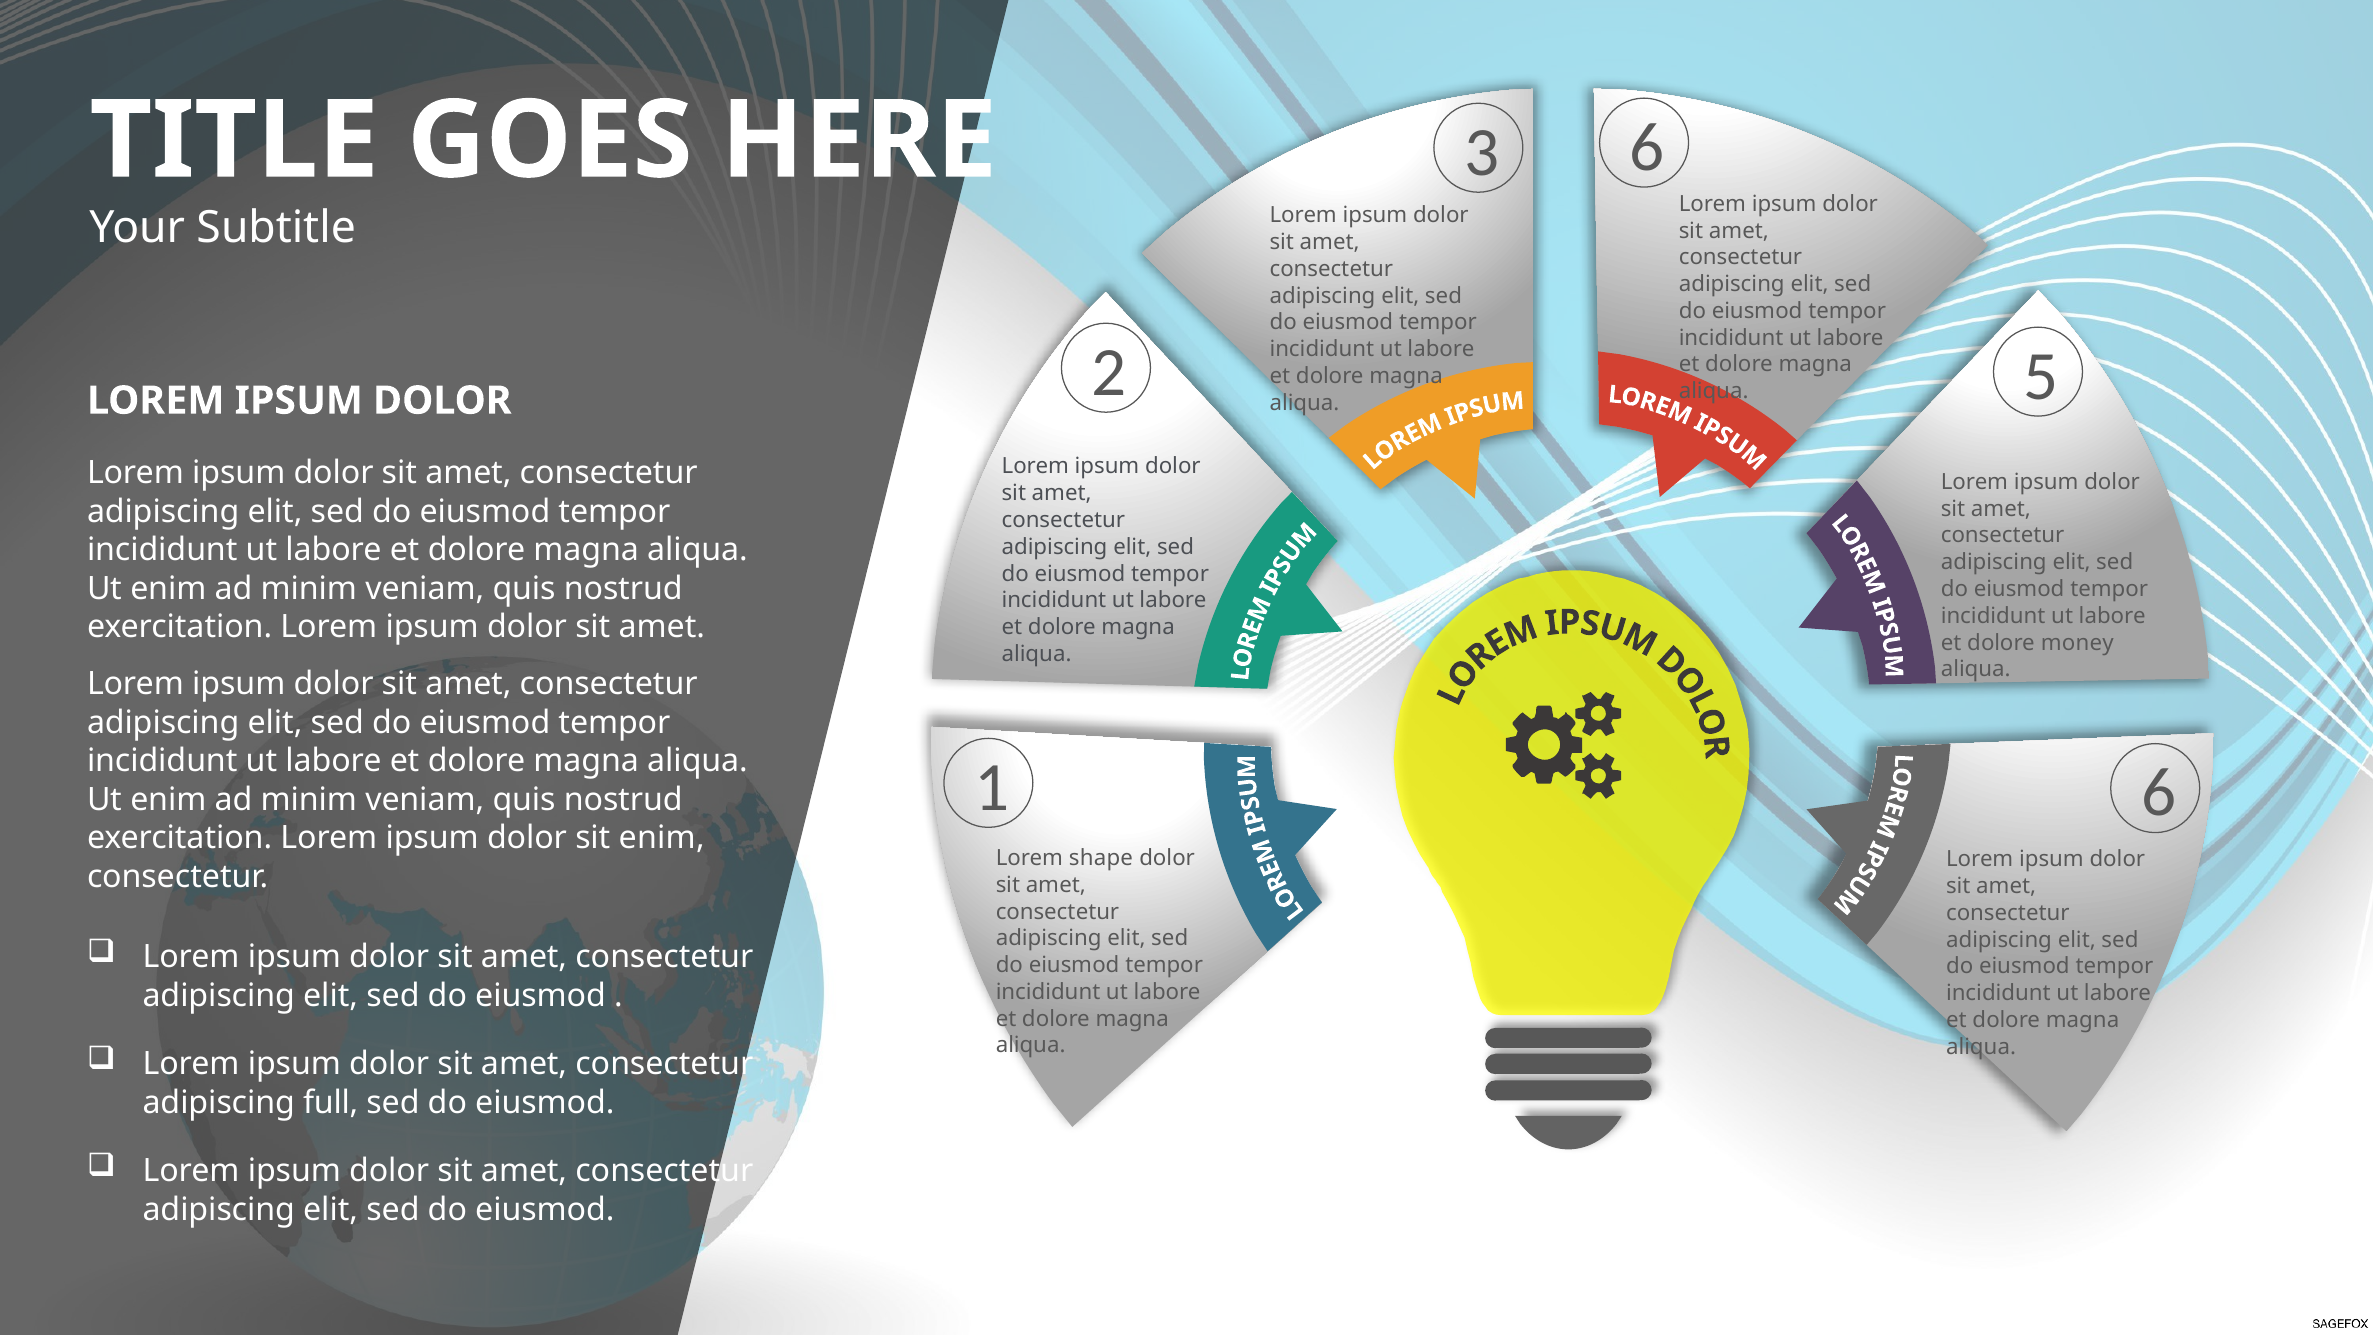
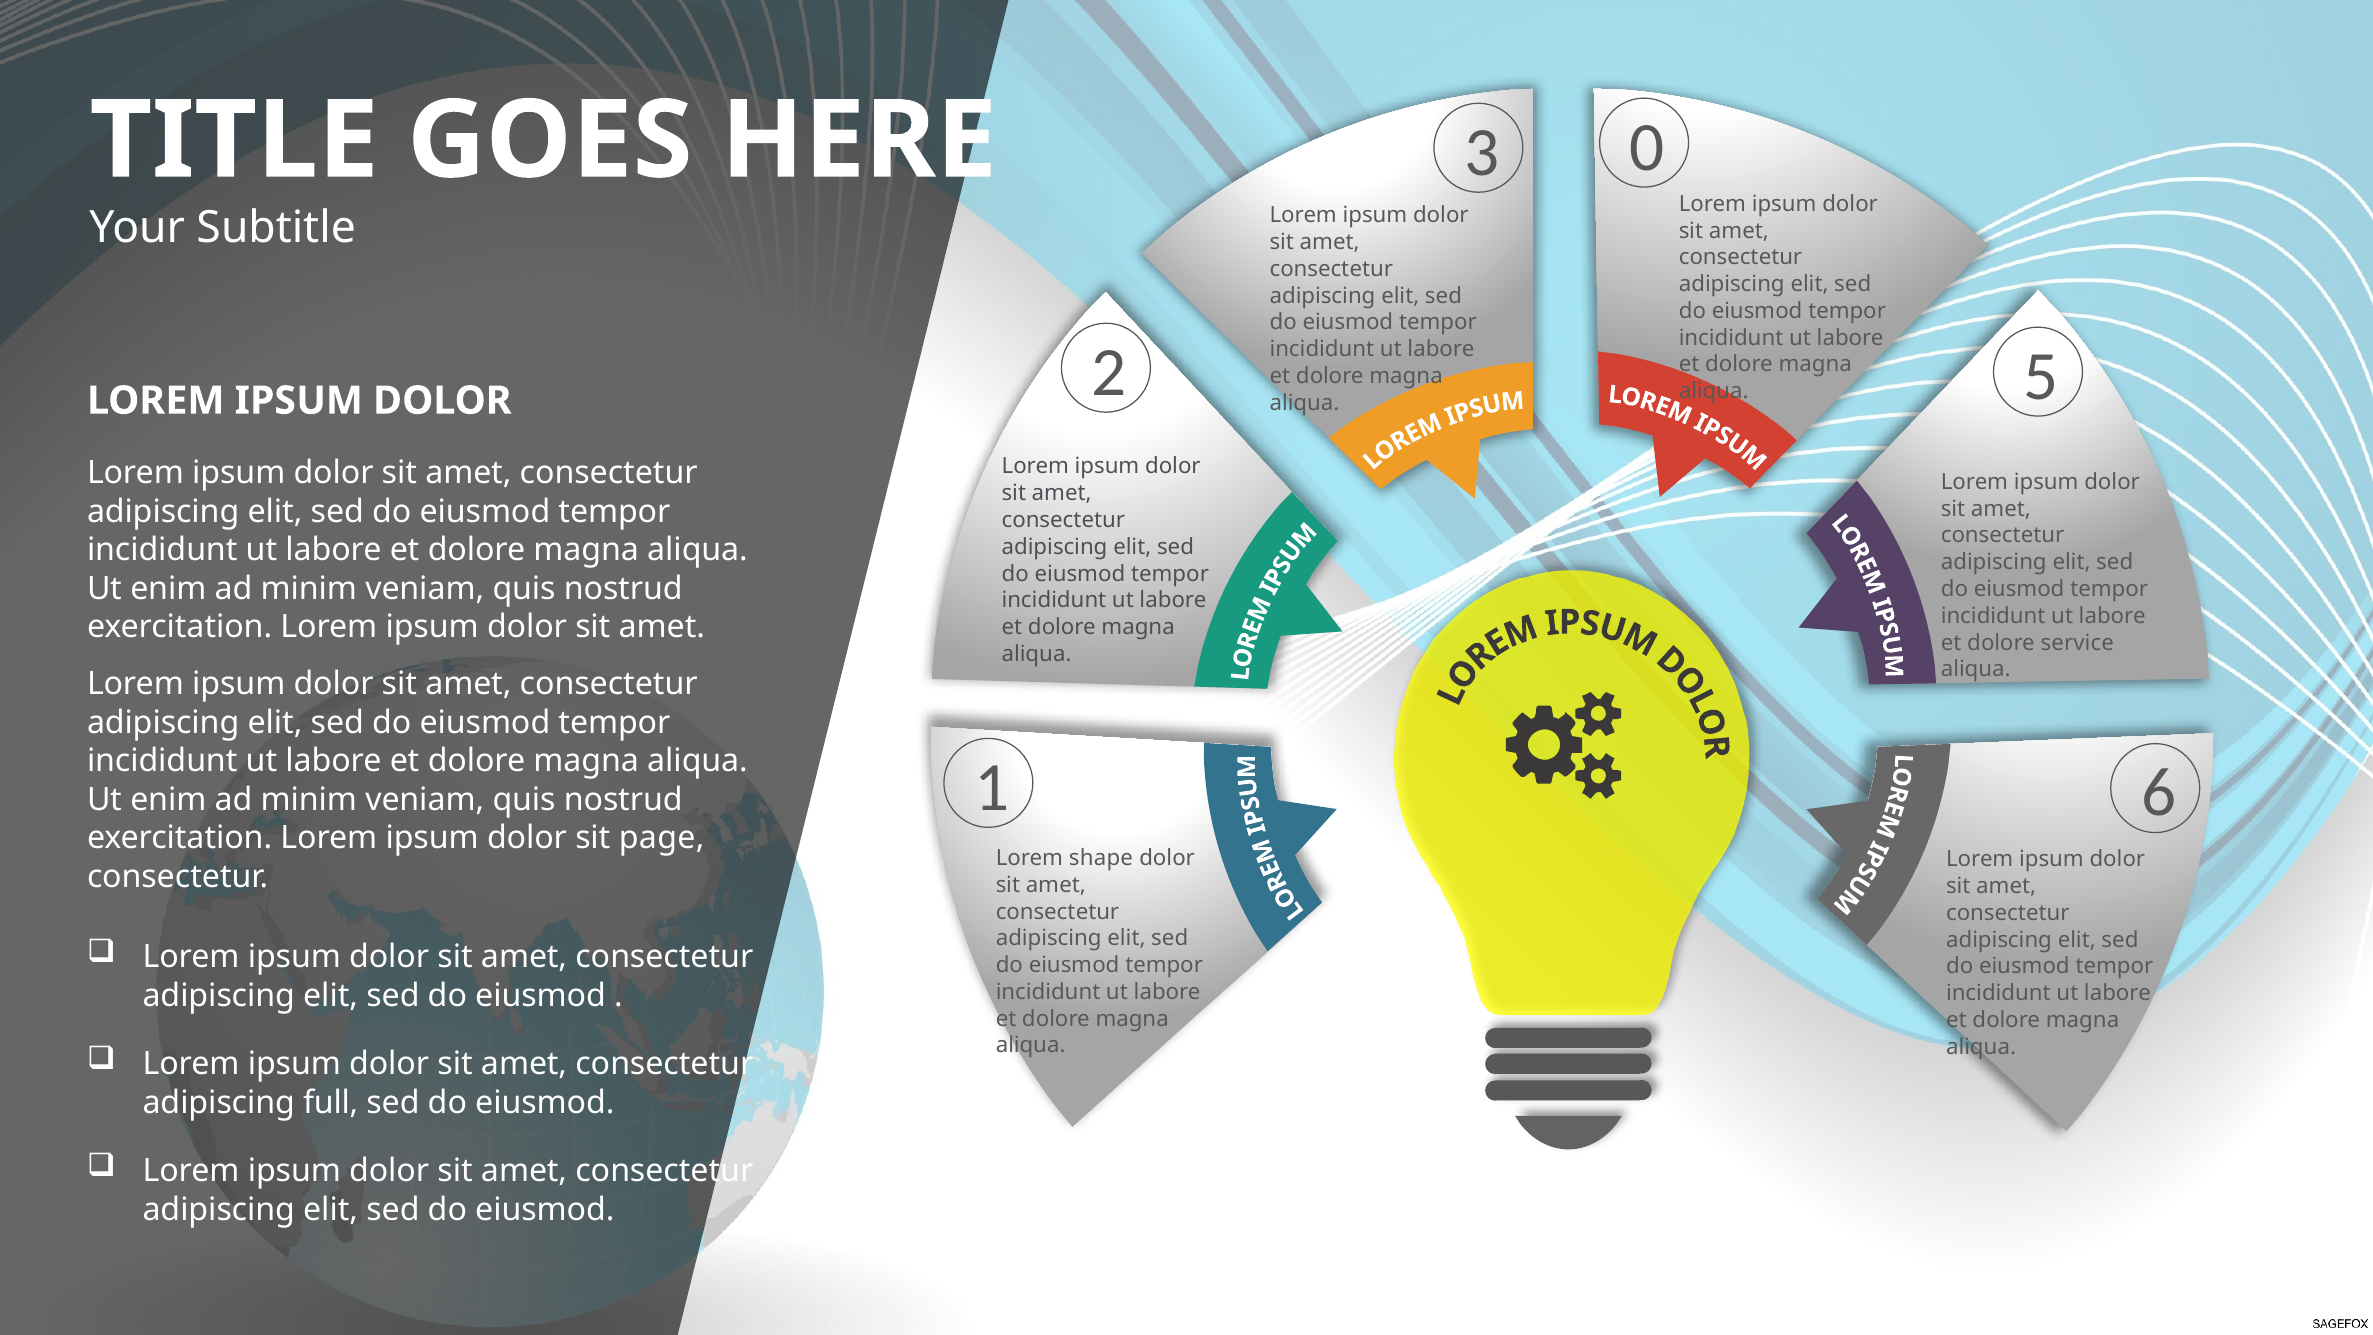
6: 6 -> 0 (1648, 147)
money: money -> service (2077, 643)
sit enim: enim -> page (662, 838)
